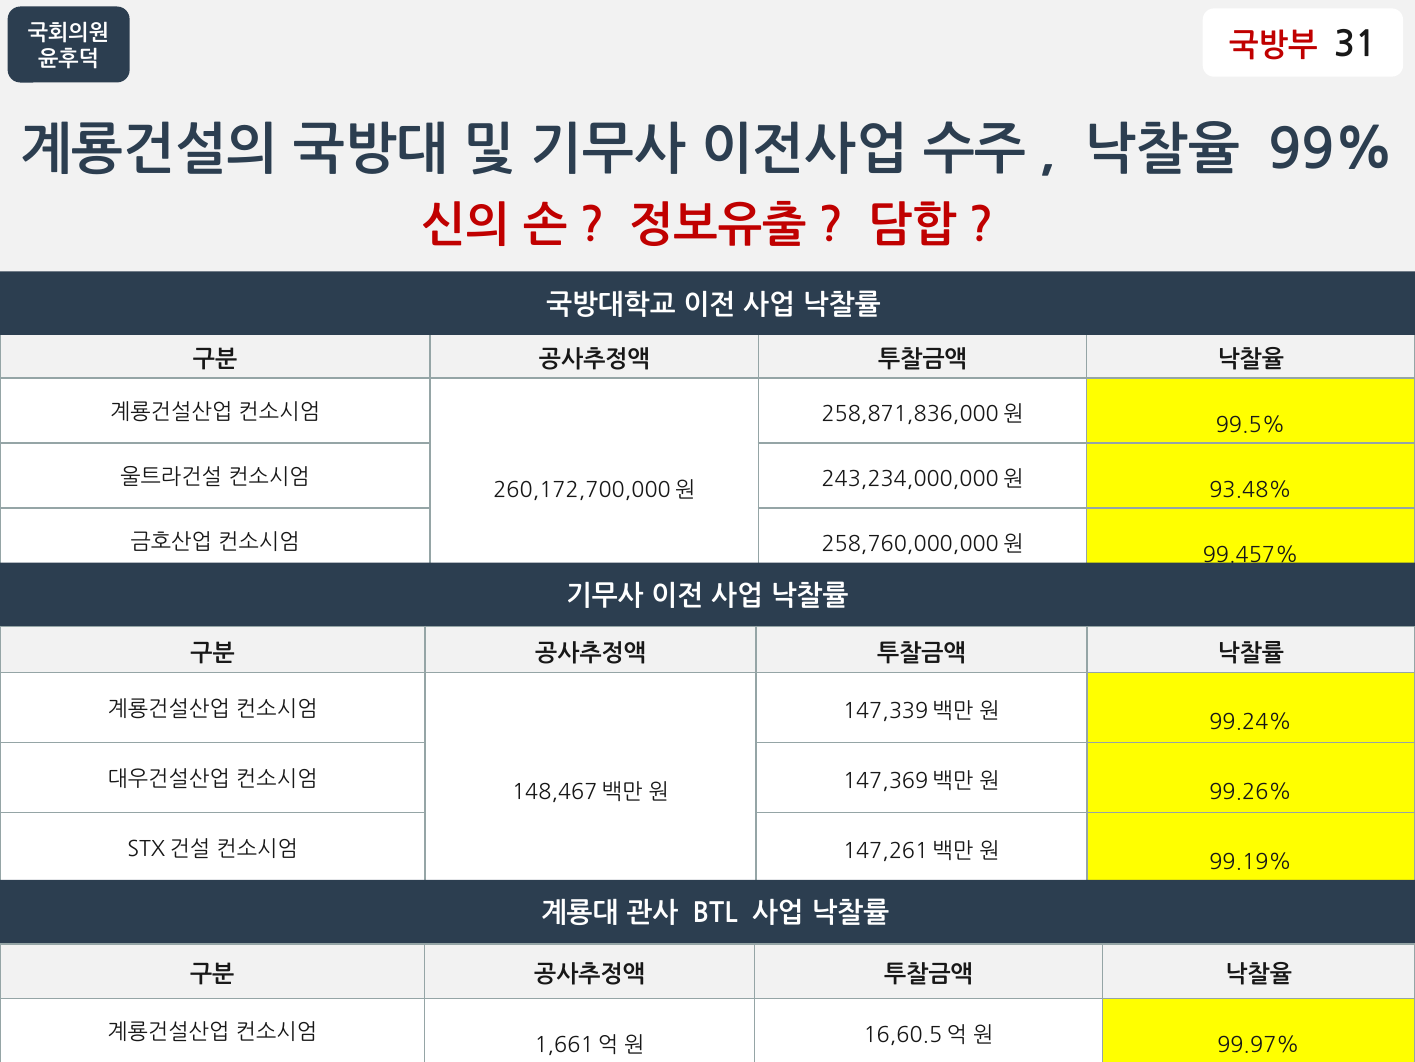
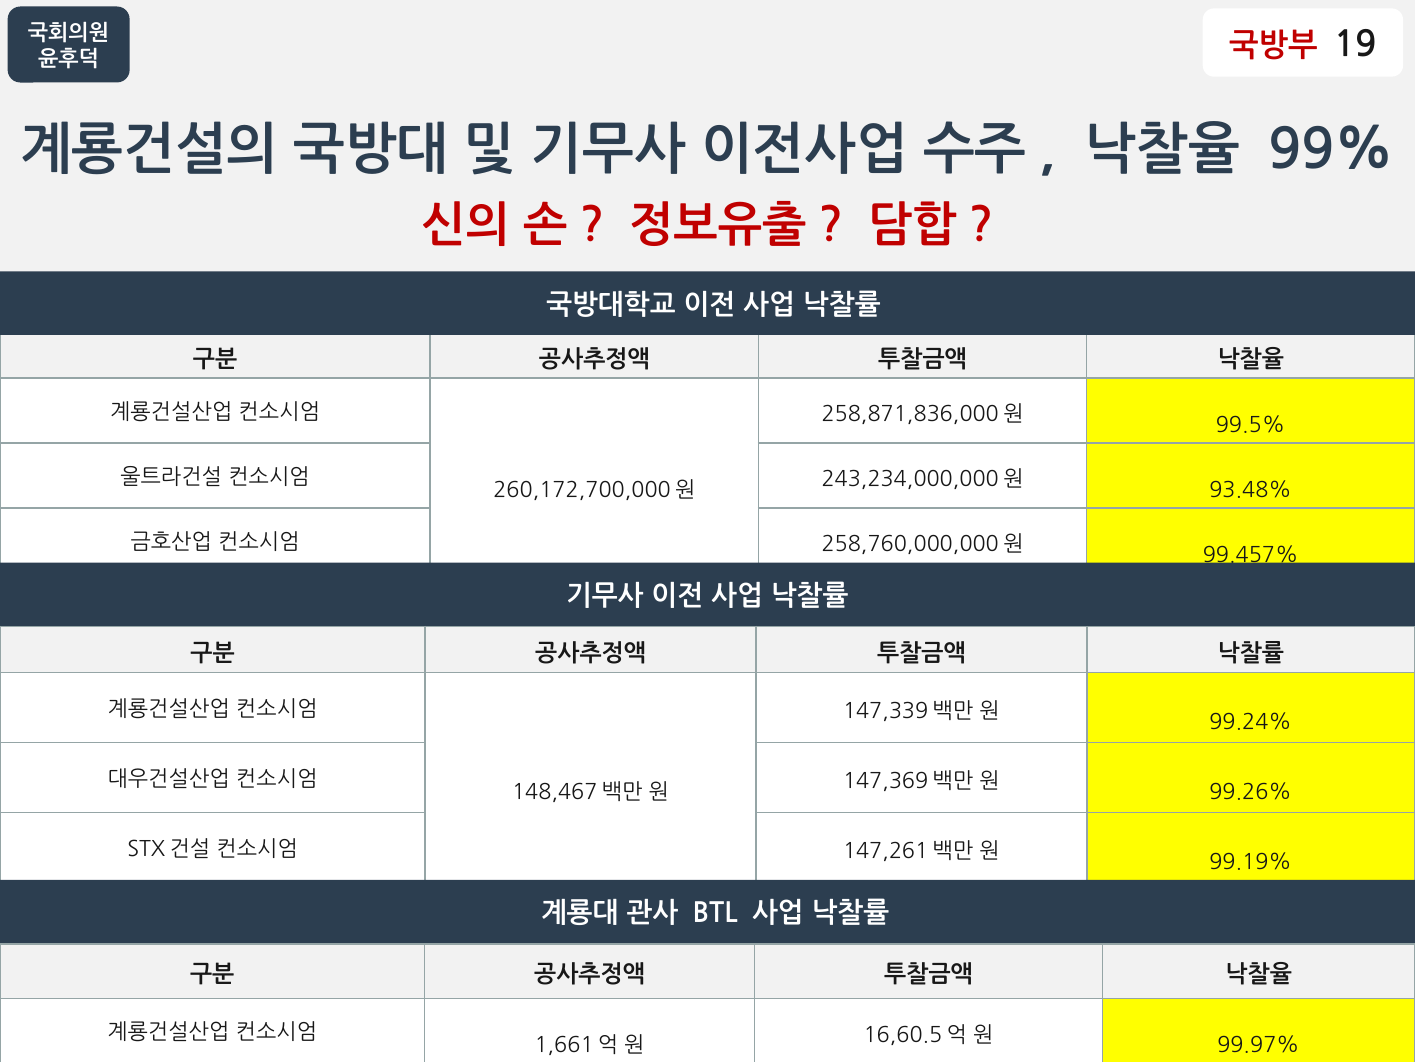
31: 31 -> 19 (1355, 45)
